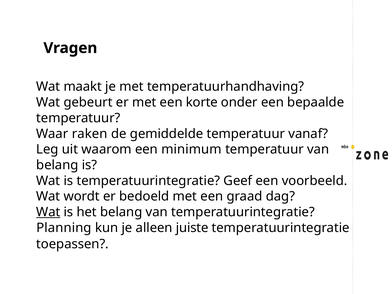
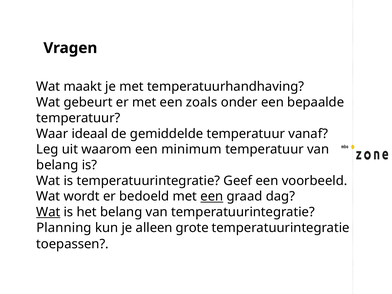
korte: korte -> zoals (202, 102)
raken: raken -> ideaal (90, 134)
een underline: none -> present (212, 196)
juiste: juiste -> grote (192, 228)
